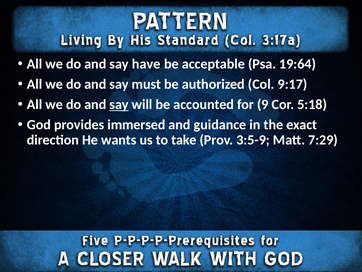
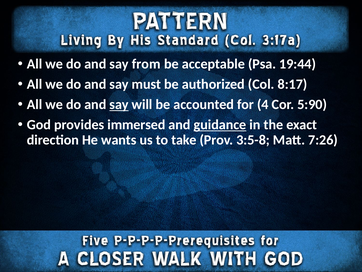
have: have -> from (146, 64)
19:64: 19:64 -> 19:44 (298, 64)
9:17: 9:17 -> 8:17 (292, 84)
9: 9 -> 4 (263, 104)
5:18: 5:18 -> 5:90 (312, 104)
guidance underline: none -> present (220, 125)
3:5-9: 3:5-9 -> 3:5-8 (253, 140)
7:29: 7:29 -> 7:26 (323, 140)
